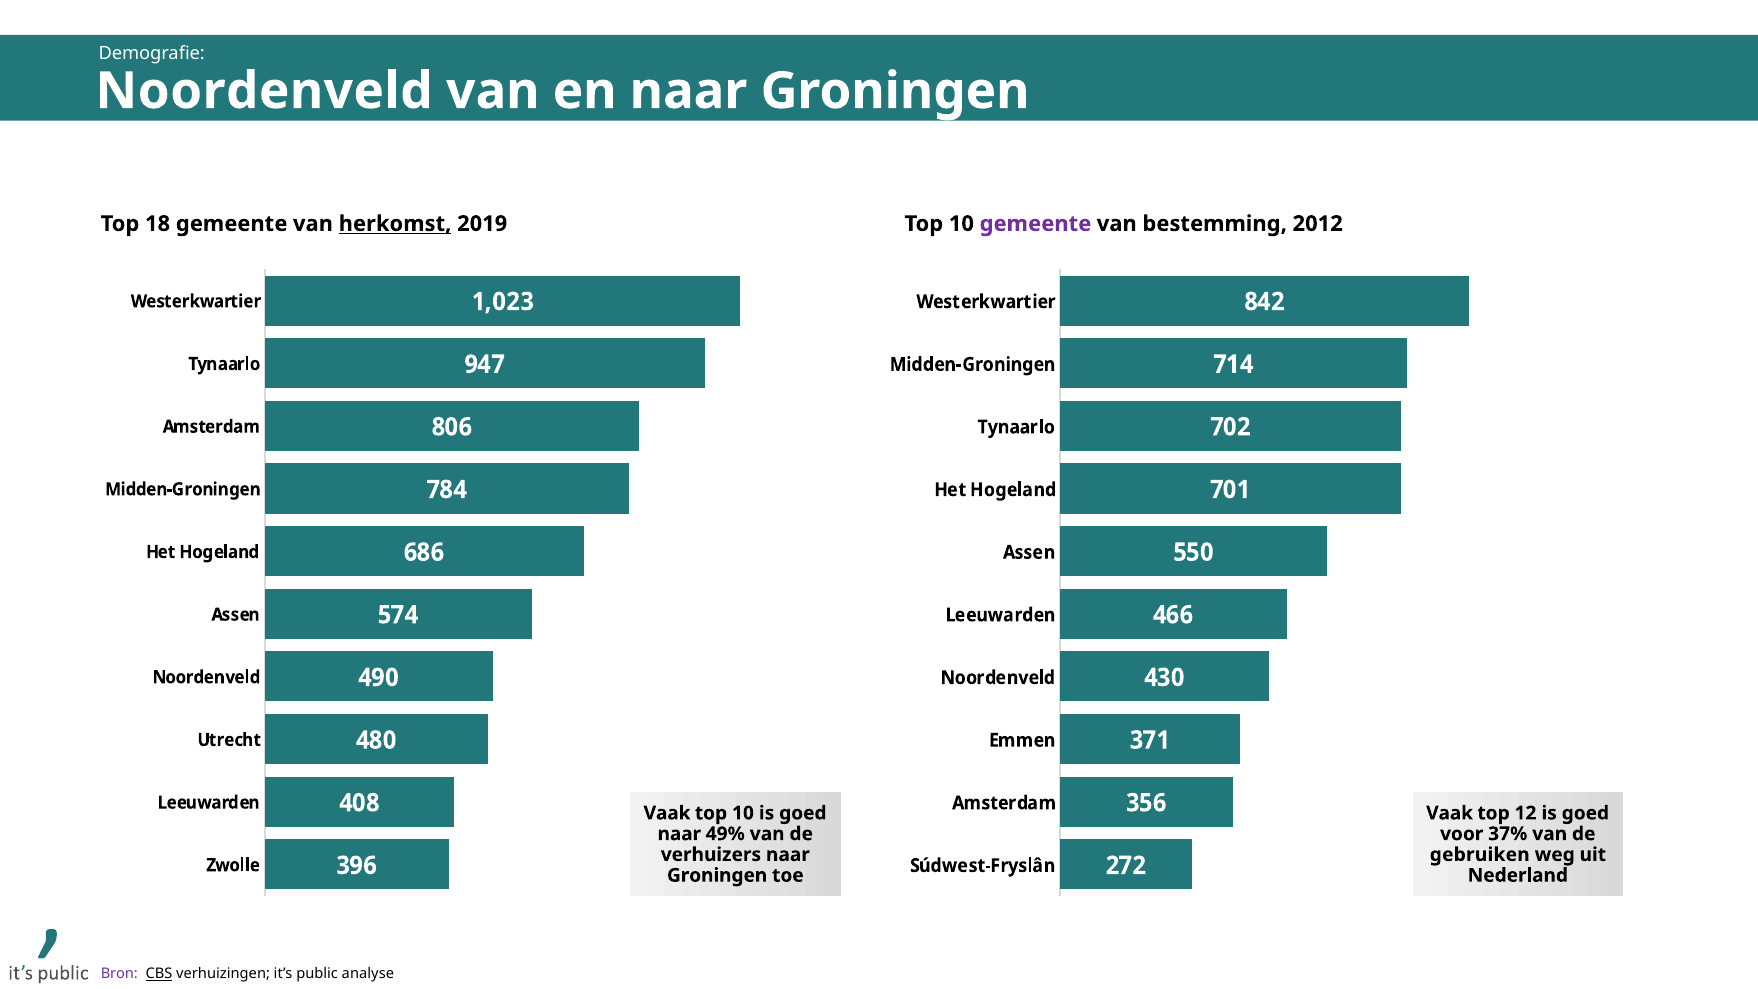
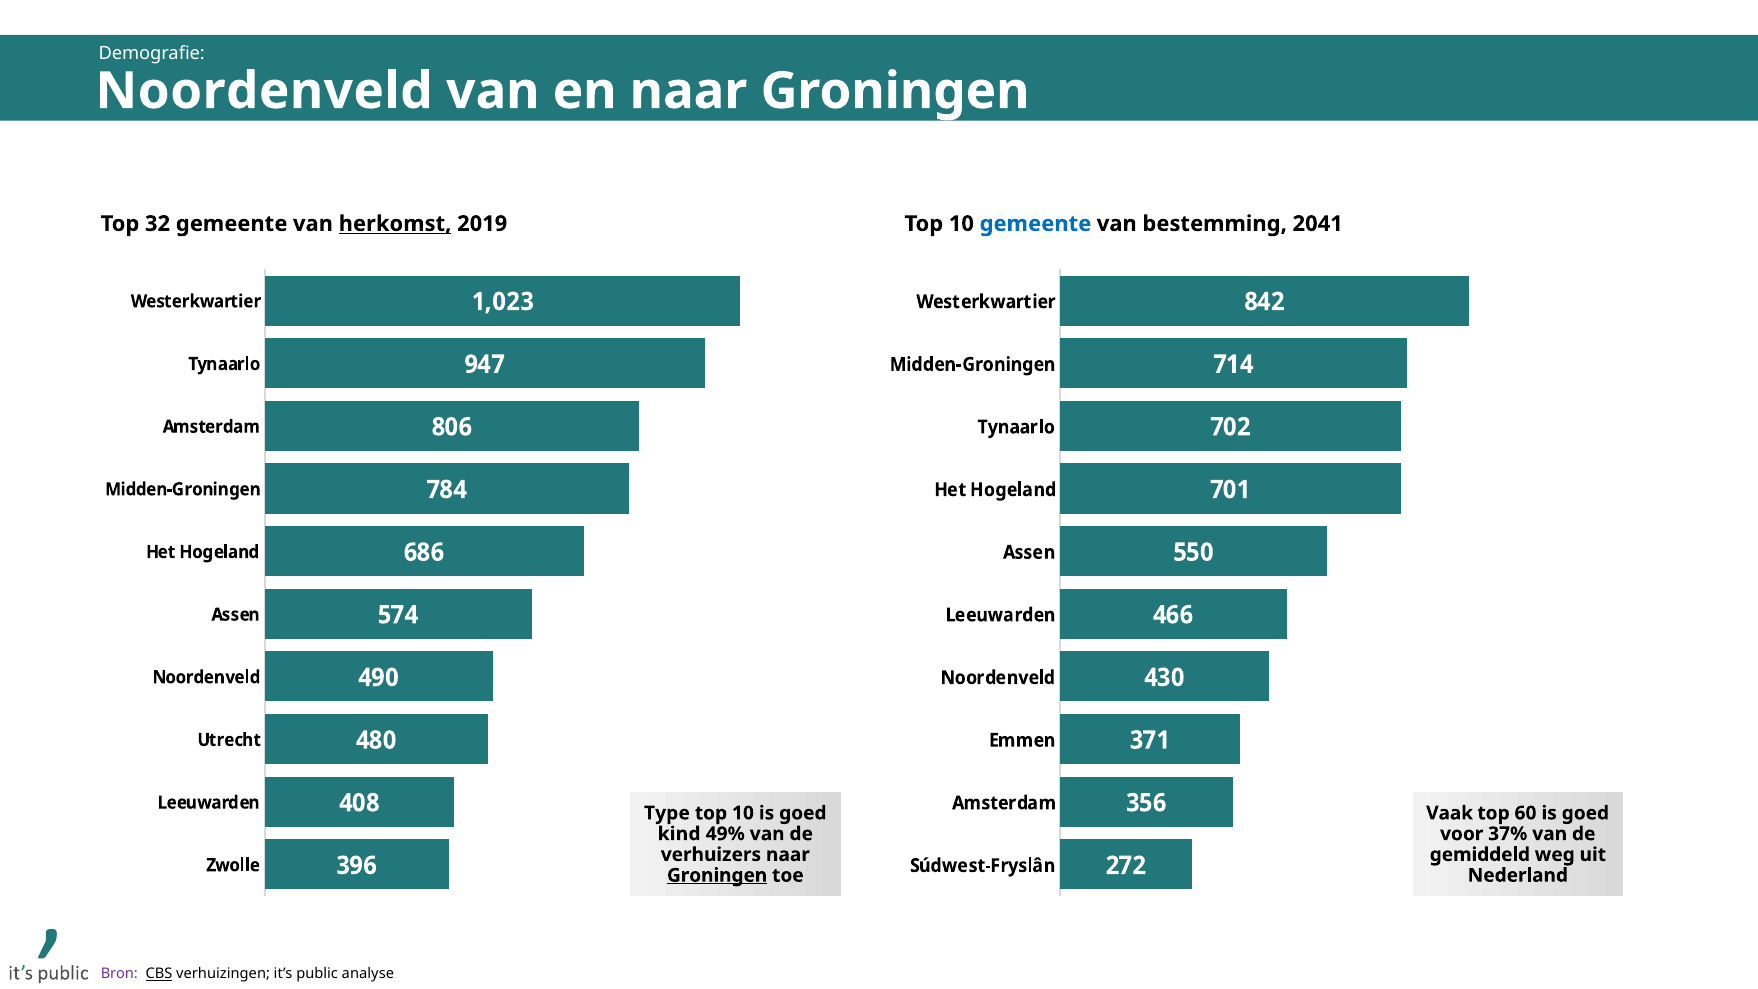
18: 18 -> 32 (158, 224)
gemeente colour: purple -> blue (1035, 224)
2012: 2012 -> 2041 (1318, 224)
Vaak: Vaak -> Type (667, 813)
12: 12 -> 60 (1525, 813)
naar: naar -> kind (679, 834)
gebruiken: gebruiken -> gemiddeld (1480, 855)
Groningen underline: none -> present (717, 875)
